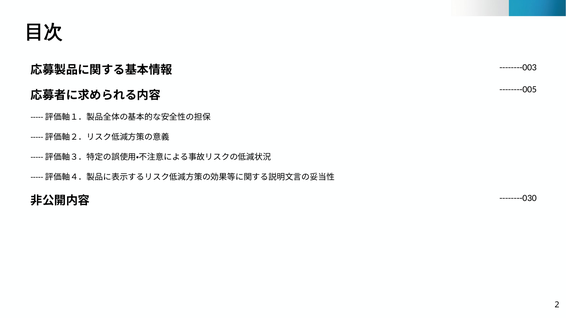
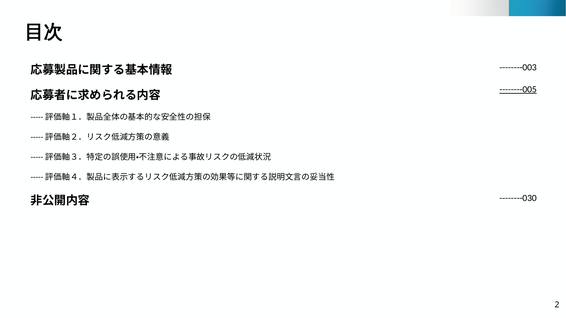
--------005 underline: none -> present (518, 89)
